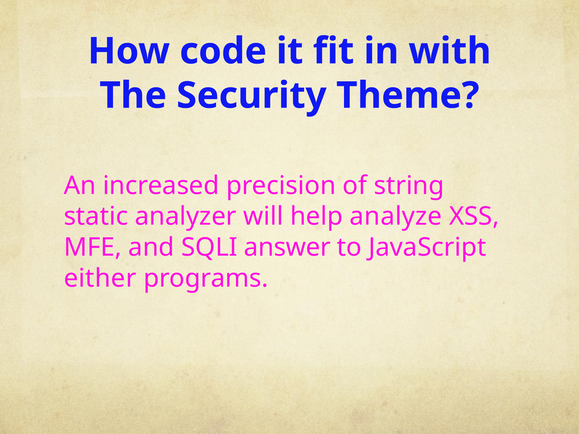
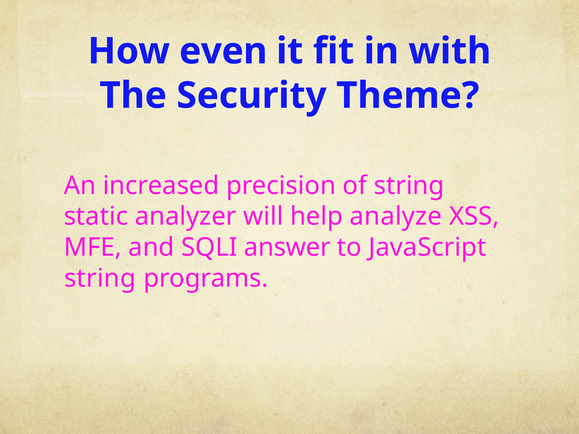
code: code -> even (223, 51)
either: either -> string (100, 278)
